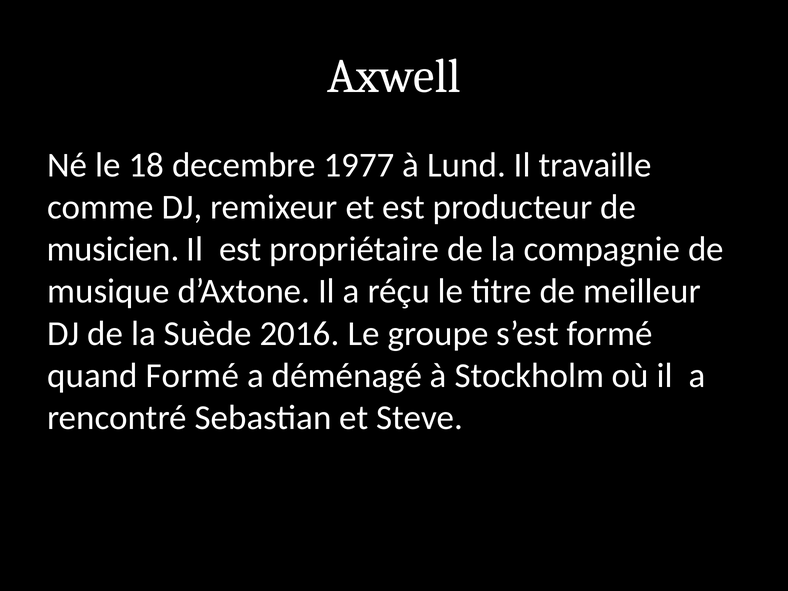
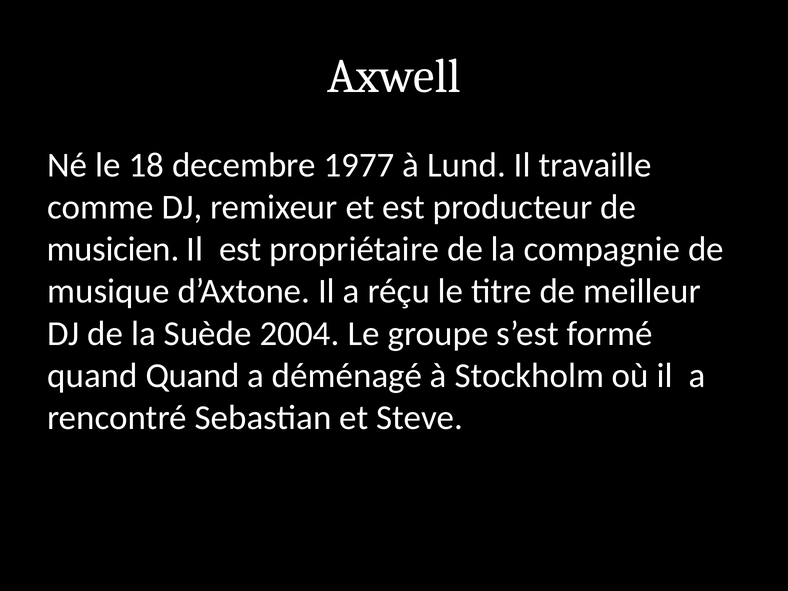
2016: 2016 -> 2004 (300, 333)
quand Formé: Formé -> Quand (193, 375)
